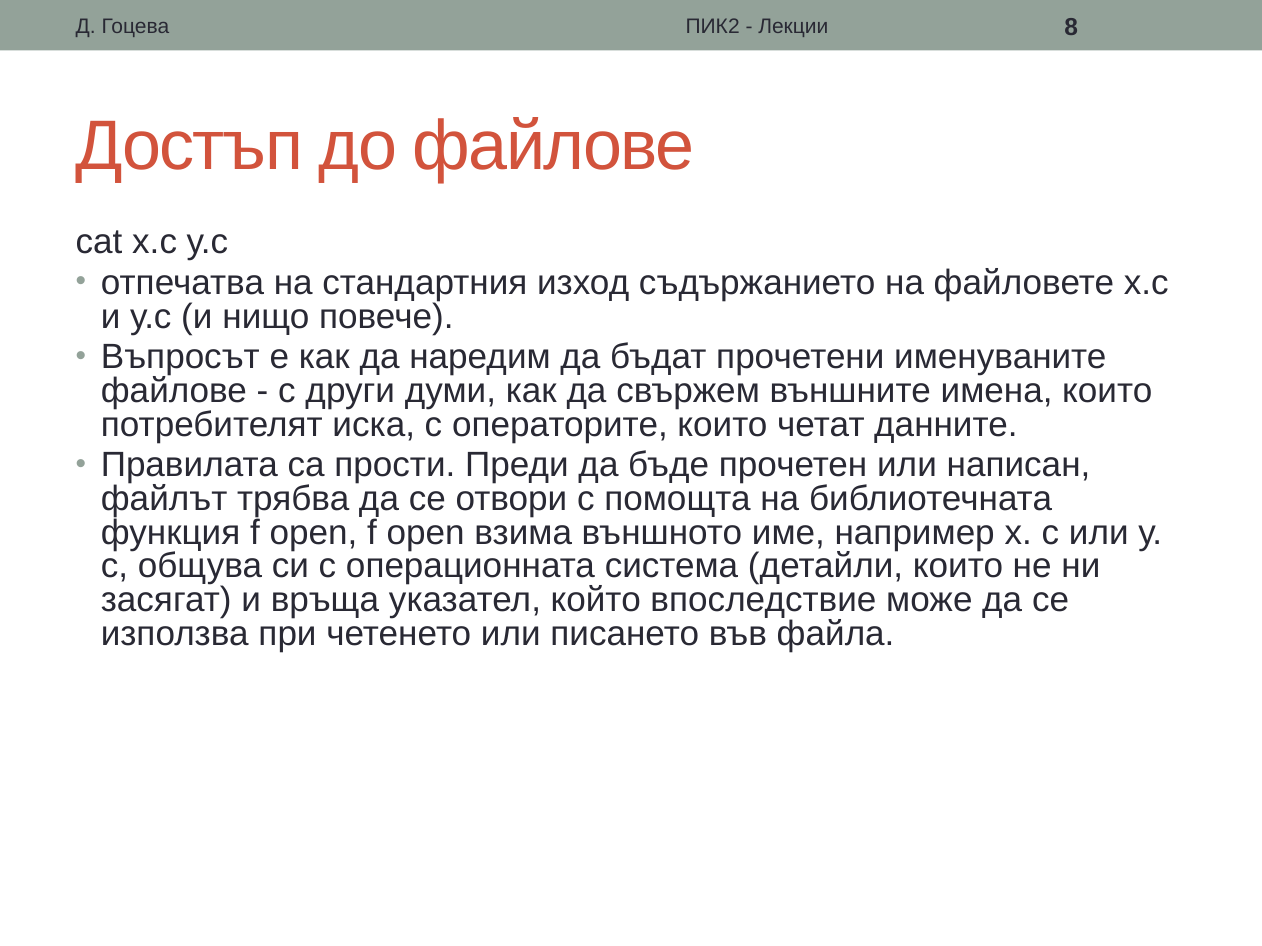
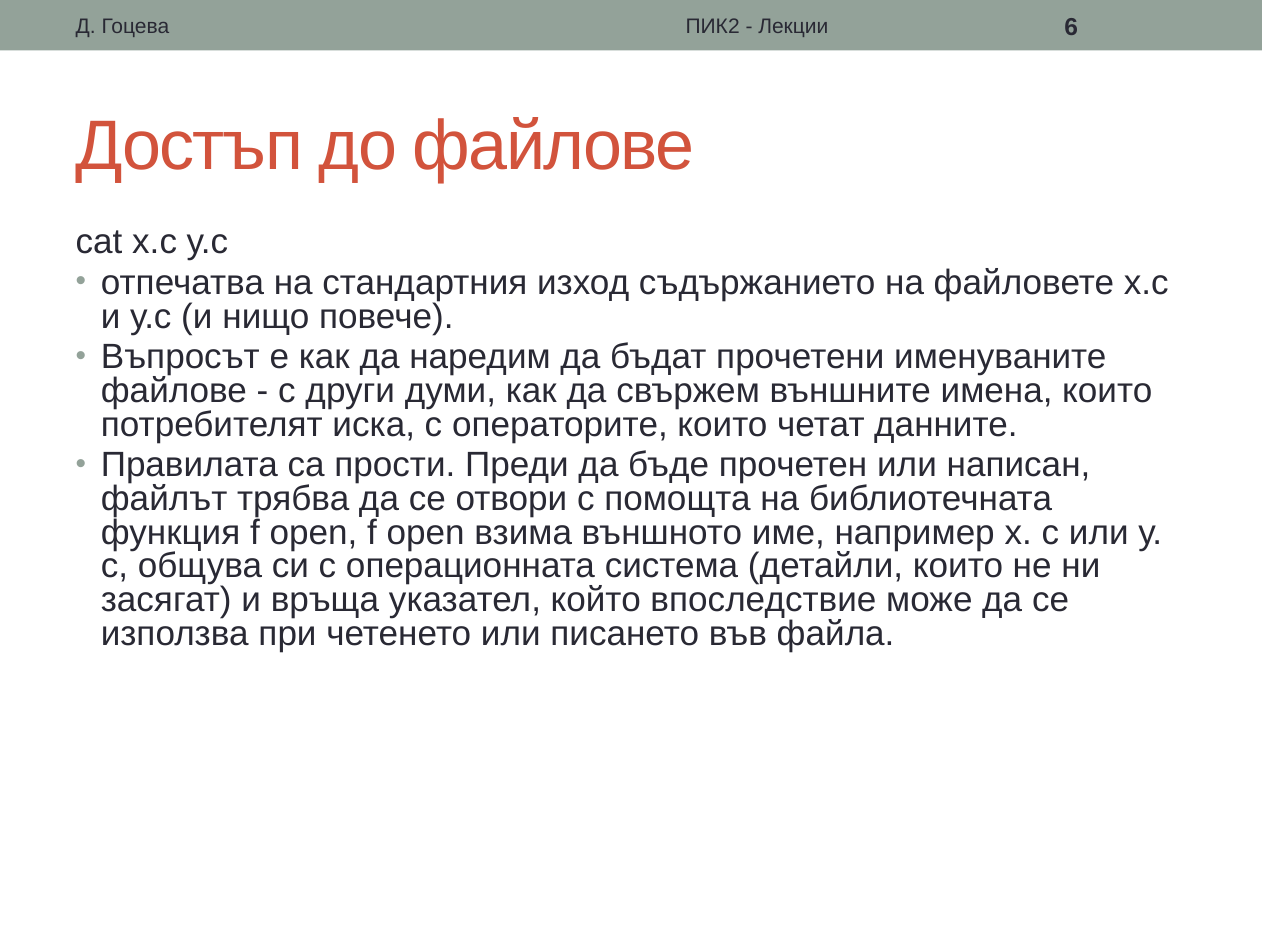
8: 8 -> 6 (1071, 27)
